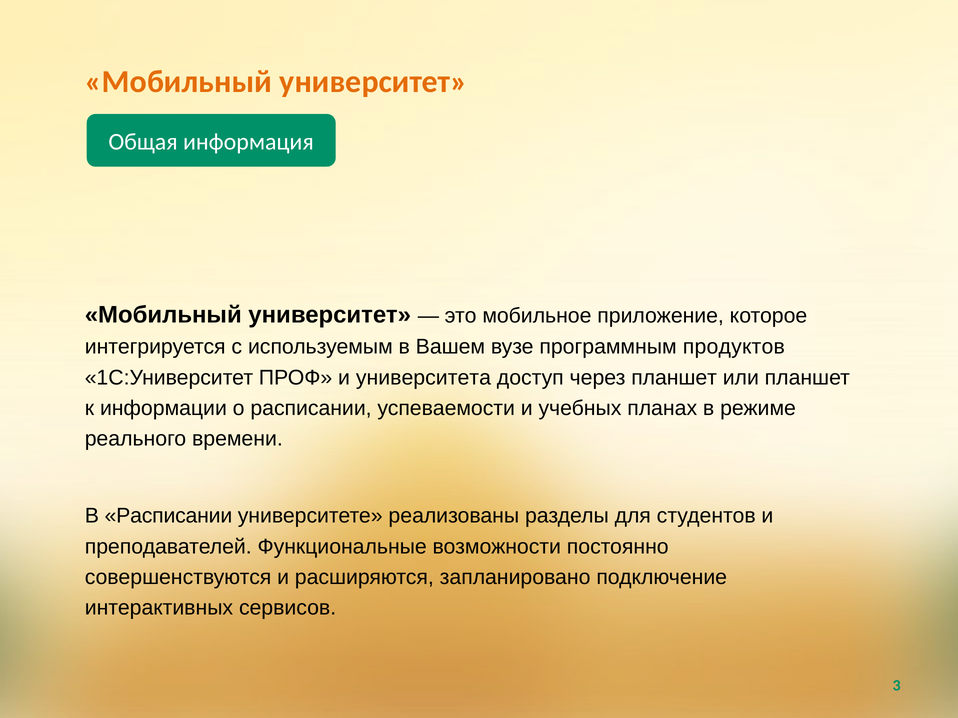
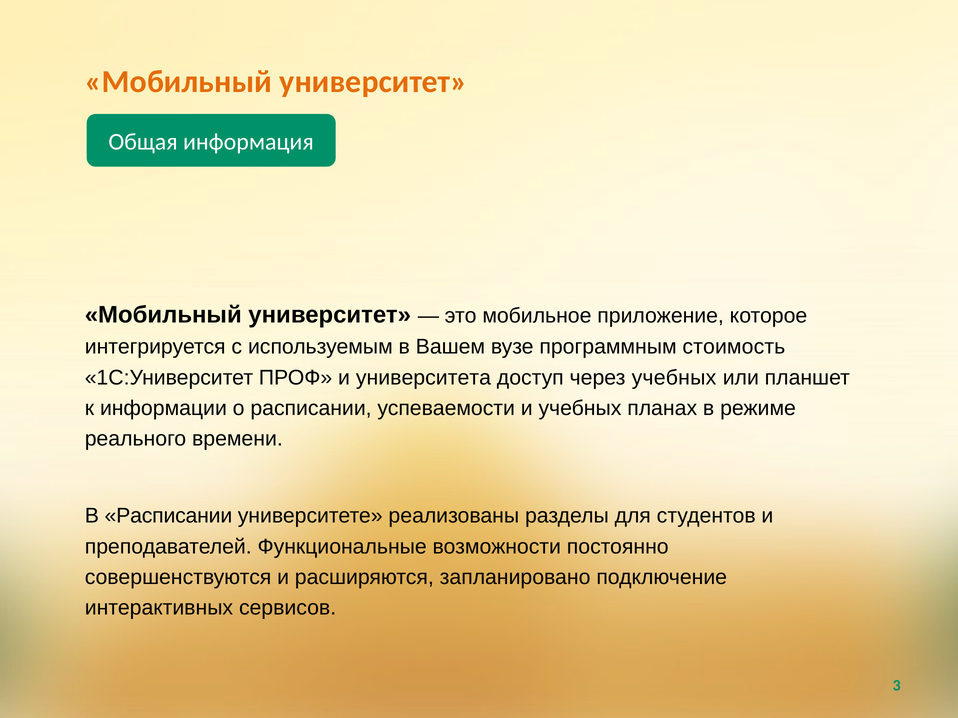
продуктов: продуктов -> стоимость (734, 347)
через планшет: планшет -> учебных (674, 378)
